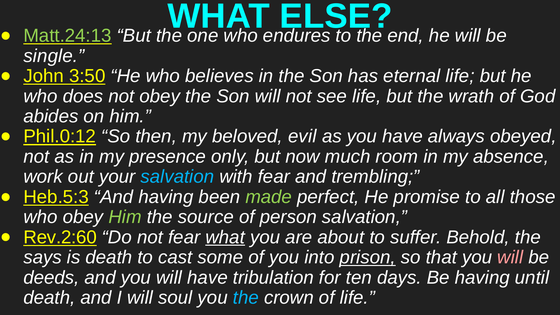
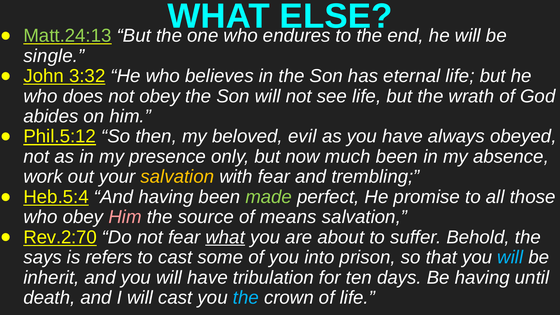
3:50: 3:50 -> 3:32 (87, 76)
Phil.0:12: Phil.0:12 -> Phil.5:12 (60, 136)
much room: room -> been (397, 157)
salvation colour: light blue -> yellow (177, 177)
Heb.5:3: Heb.5:3 -> Heb.5:4 (56, 197)
Him colour: light green -> pink (125, 217)
person: person -> means (288, 217)
Rev.2:60: Rev.2:60 -> Rev.2:70 (60, 237)
is death: death -> refers (109, 257)
prison underline: present -> none (368, 257)
will colour: pink -> light blue (510, 257)
deeds: deeds -> inherit (51, 278)
will soul: soul -> cast (175, 298)
